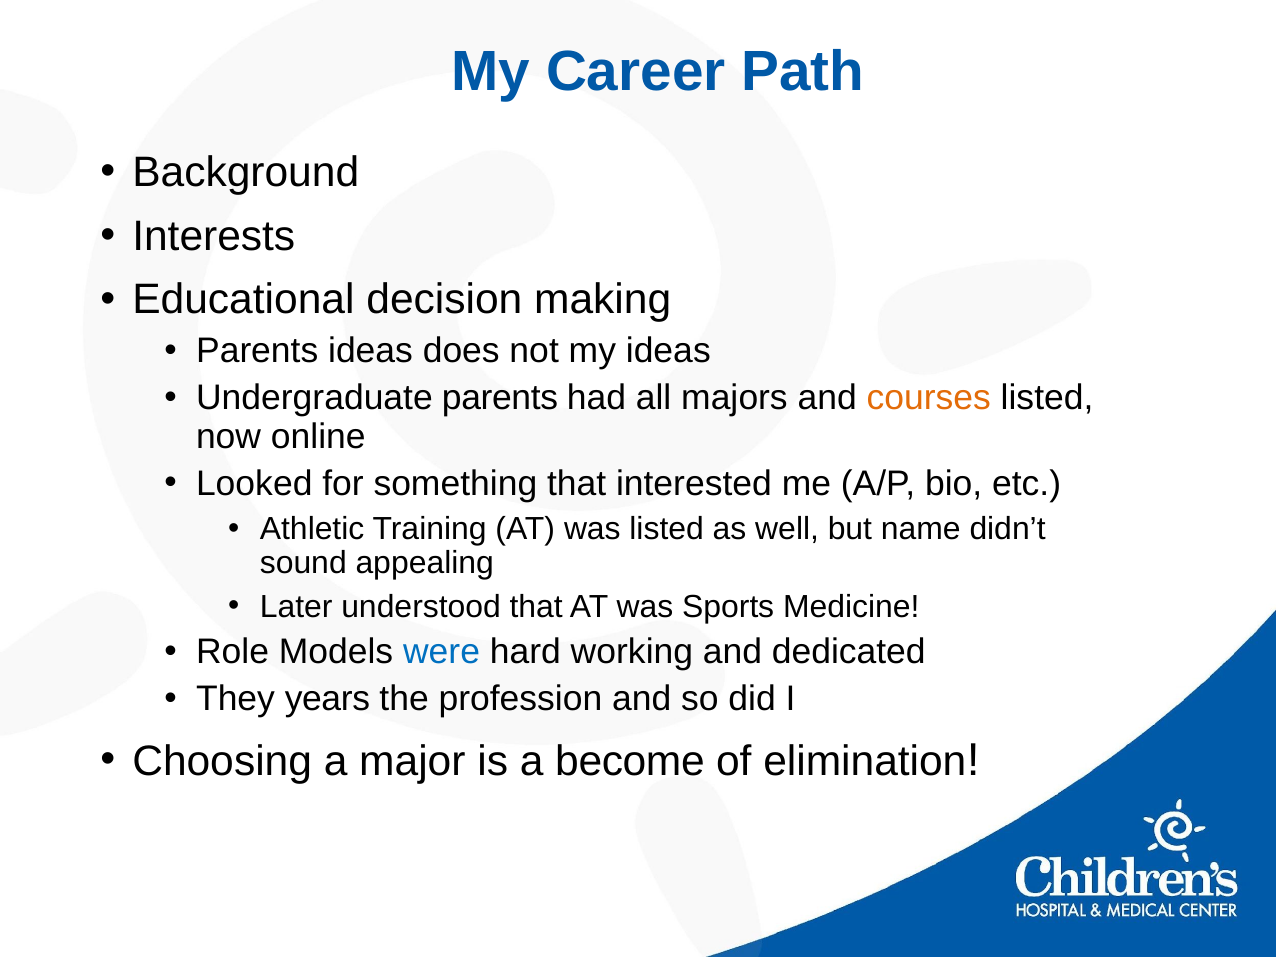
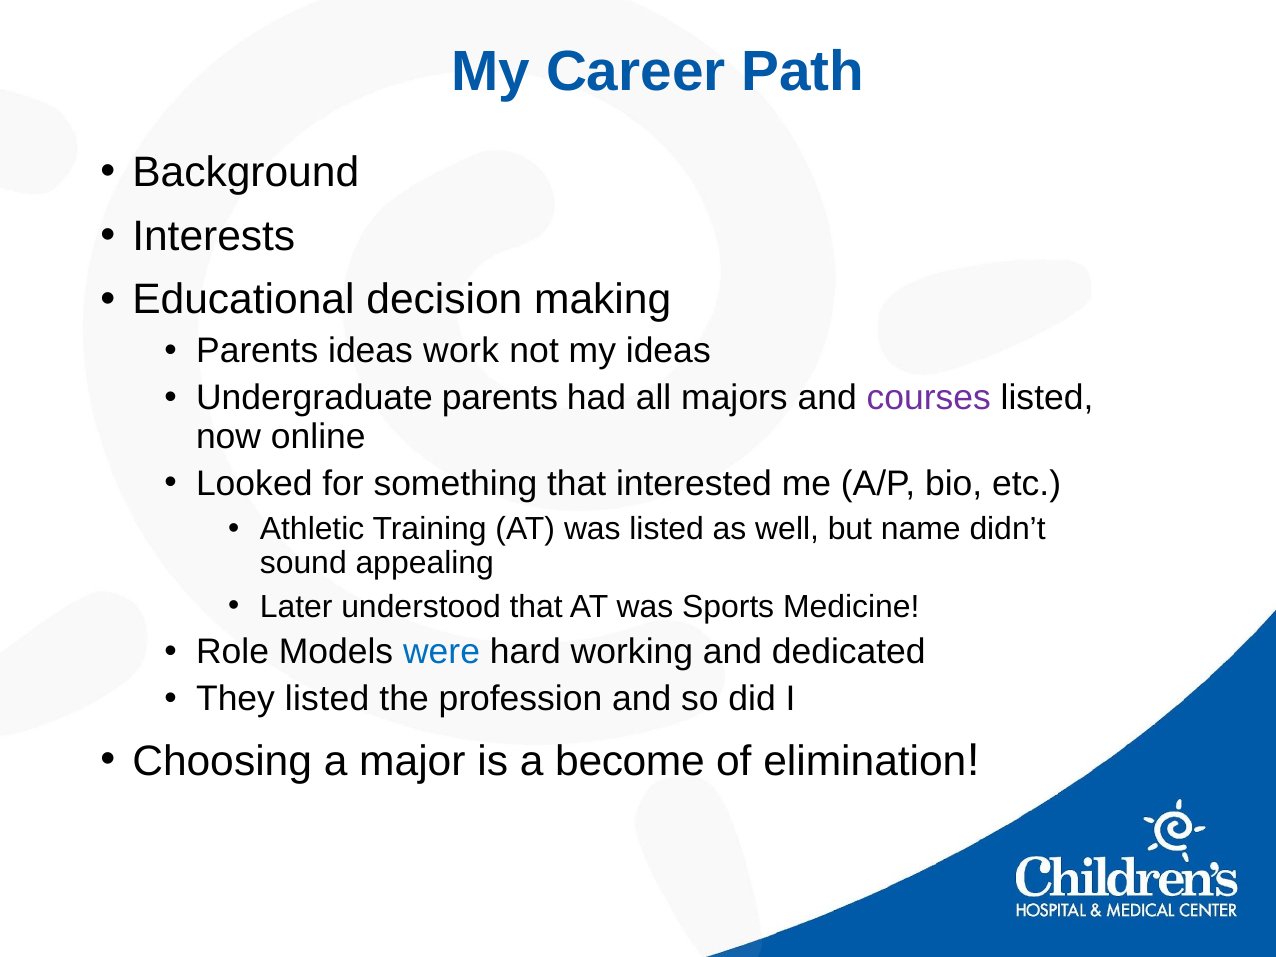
does: does -> work (461, 351)
courses colour: orange -> purple (929, 398)
They years: years -> listed (327, 699)
